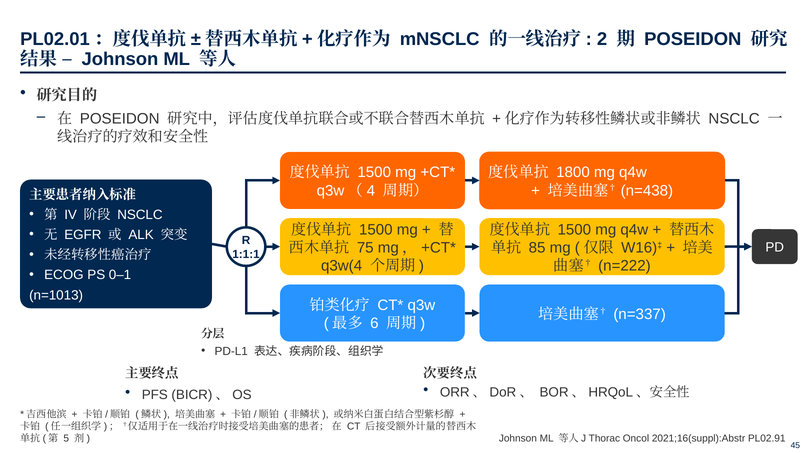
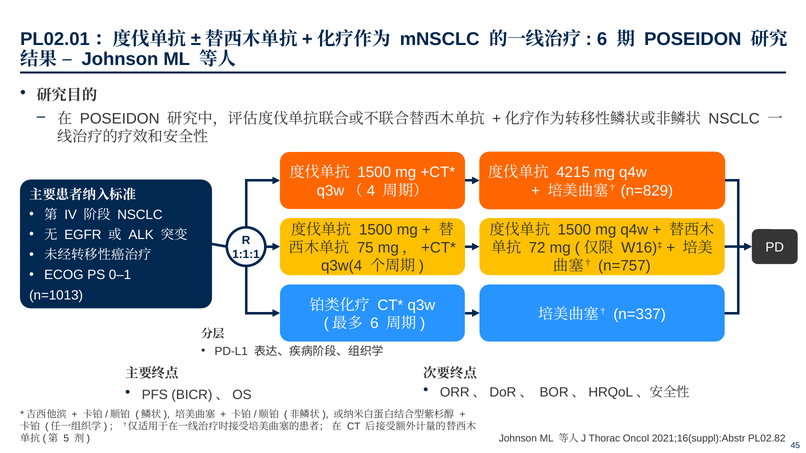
2: 2 -> 6 (602, 39)
1800: 1800 -> 4215 (573, 173)
n=438: n=438 -> n=829 (647, 191)
85: 85 -> 72 (537, 248)
n=222: n=222 -> n=757 (624, 266)
PL02.91: PL02.91 -> PL02.82 (767, 439)
